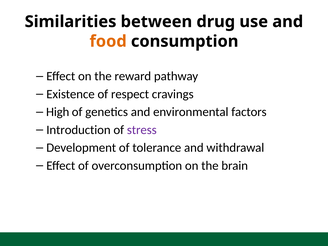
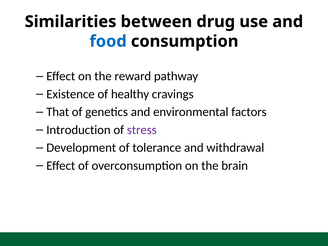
food colour: orange -> blue (108, 41)
respect: respect -> healthy (130, 94)
High: High -> That (58, 112)
